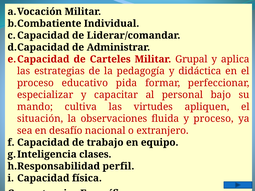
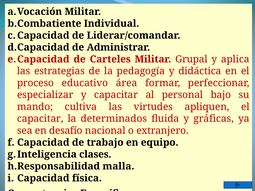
pida: pida -> área (127, 83)
situación: situación -> capacitar (40, 119)
observaciones: observaciones -> determinados (114, 119)
y proceso: proceso -> gráficas (214, 119)
perfil: perfil -> malla (118, 166)
